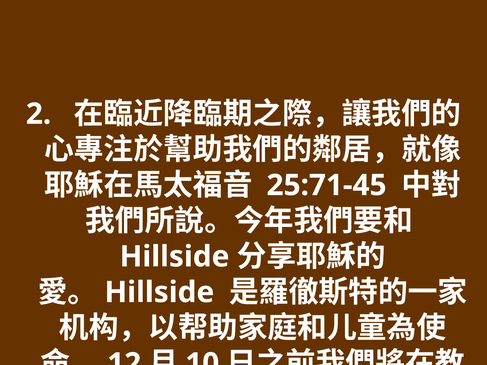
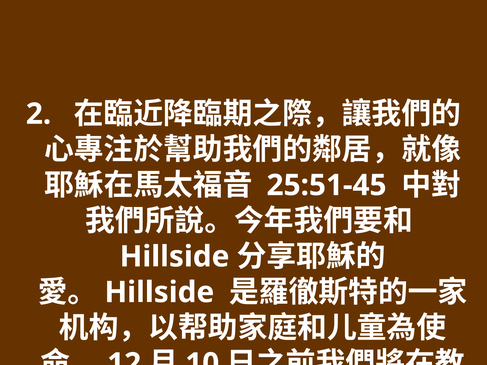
25:71-45: 25:71-45 -> 25:51-45 (327, 185)
